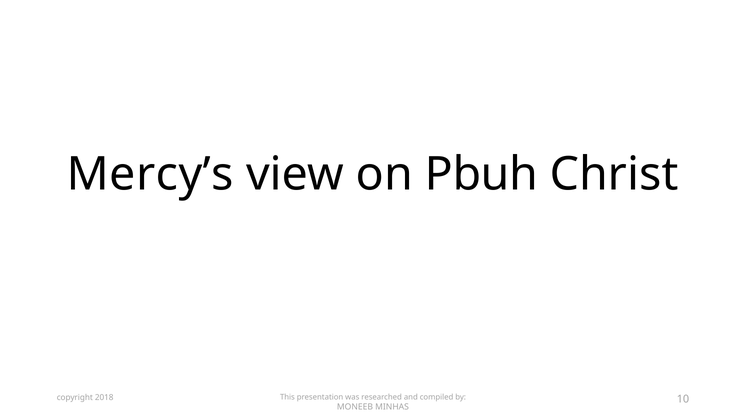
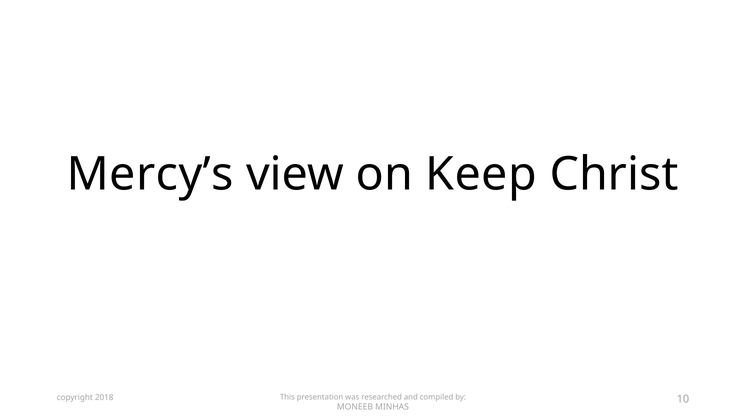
Pbuh: Pbuh -> Keep (481, 174)
